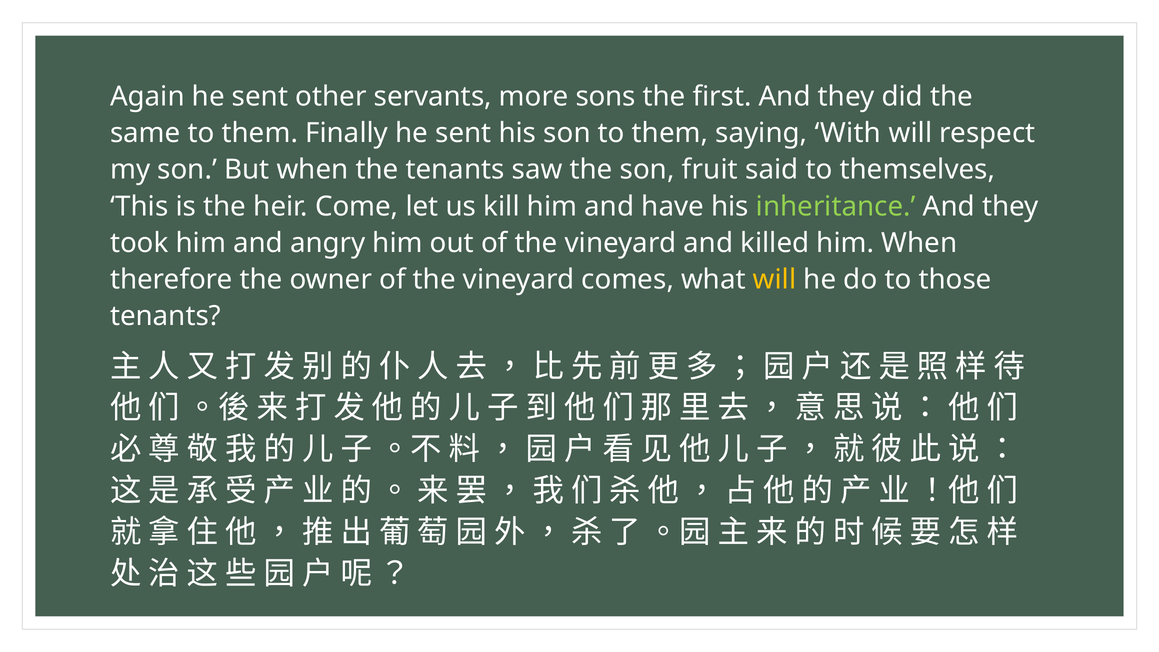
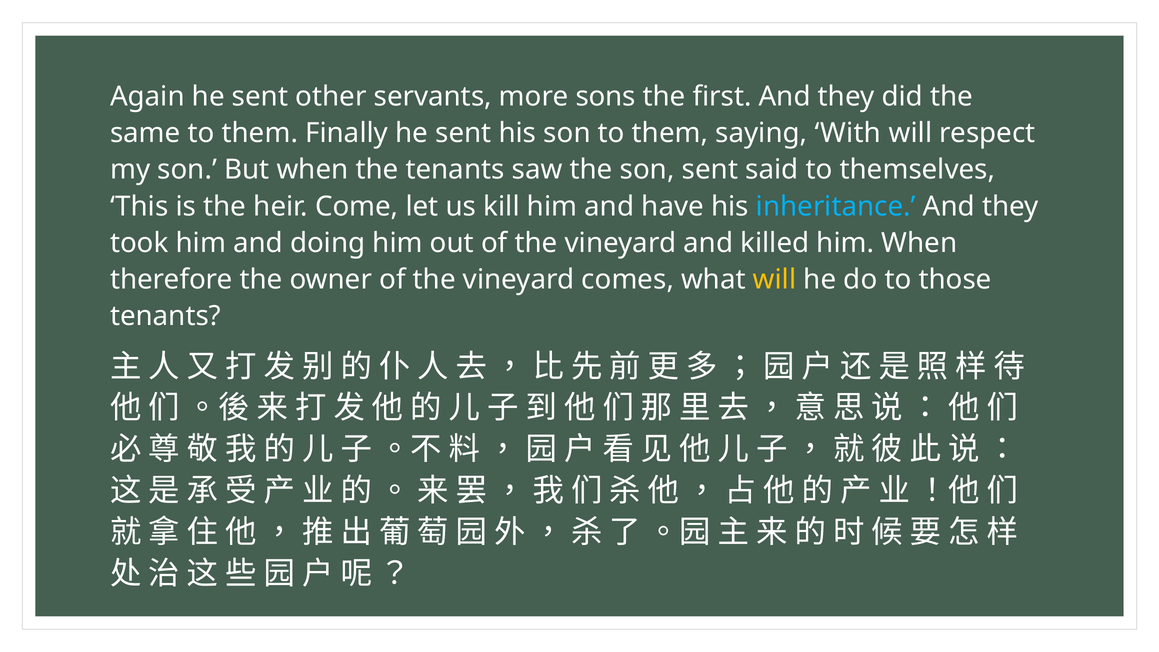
son fruit: fruit -> sent (710, 170)
inheritance colour: light green -> light blue (836, 206)
angry: angry -> doing (328, 243)
